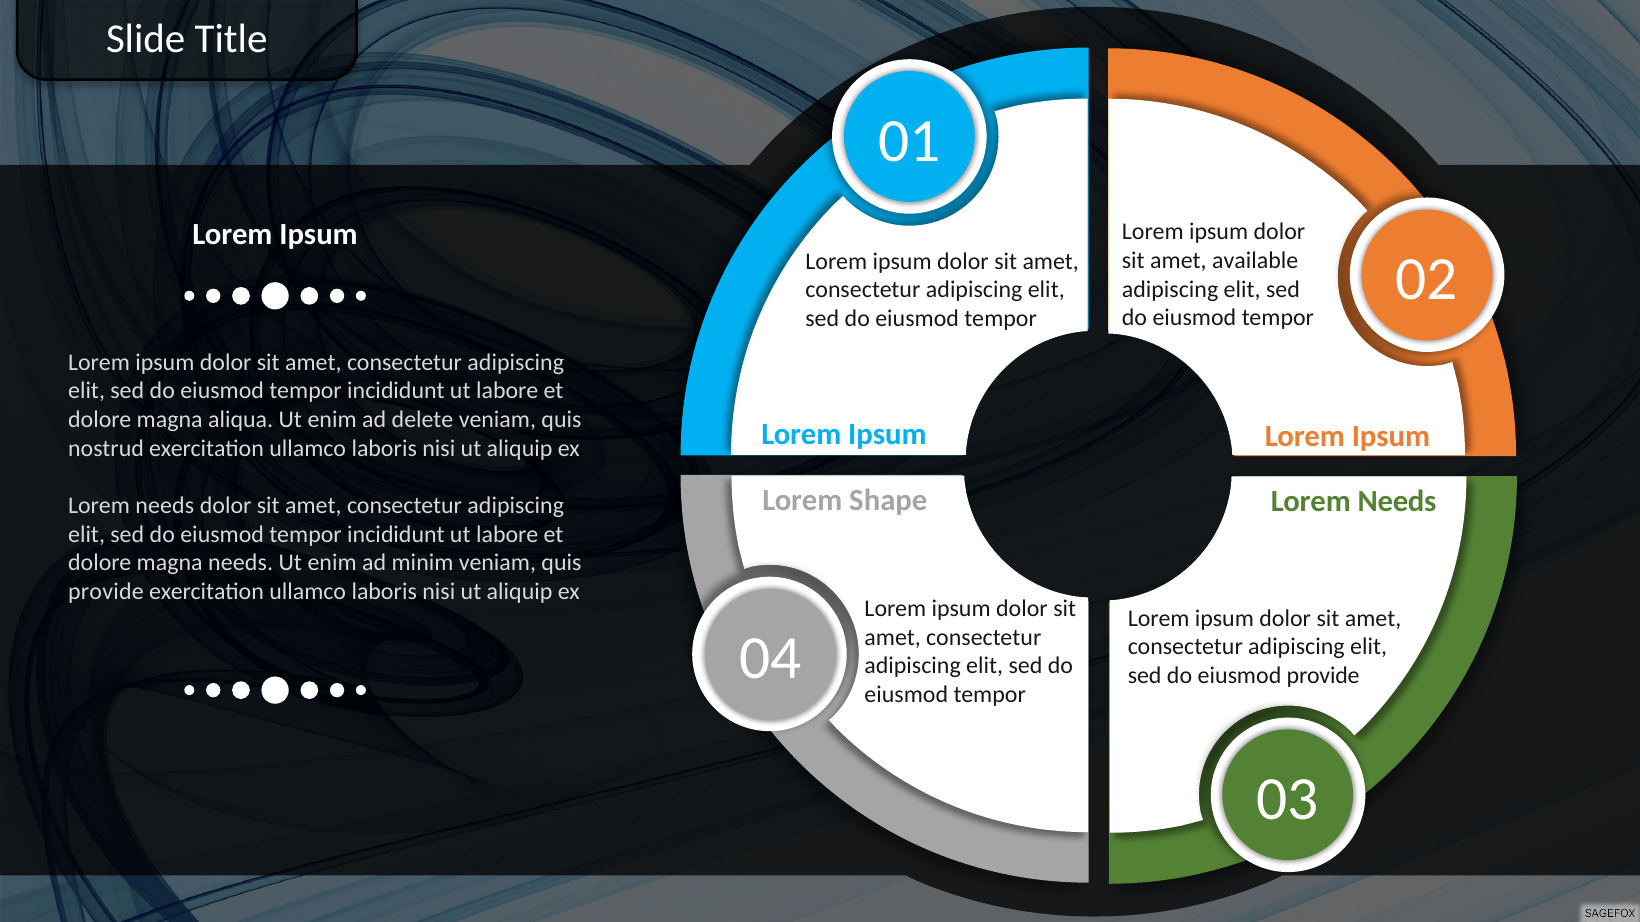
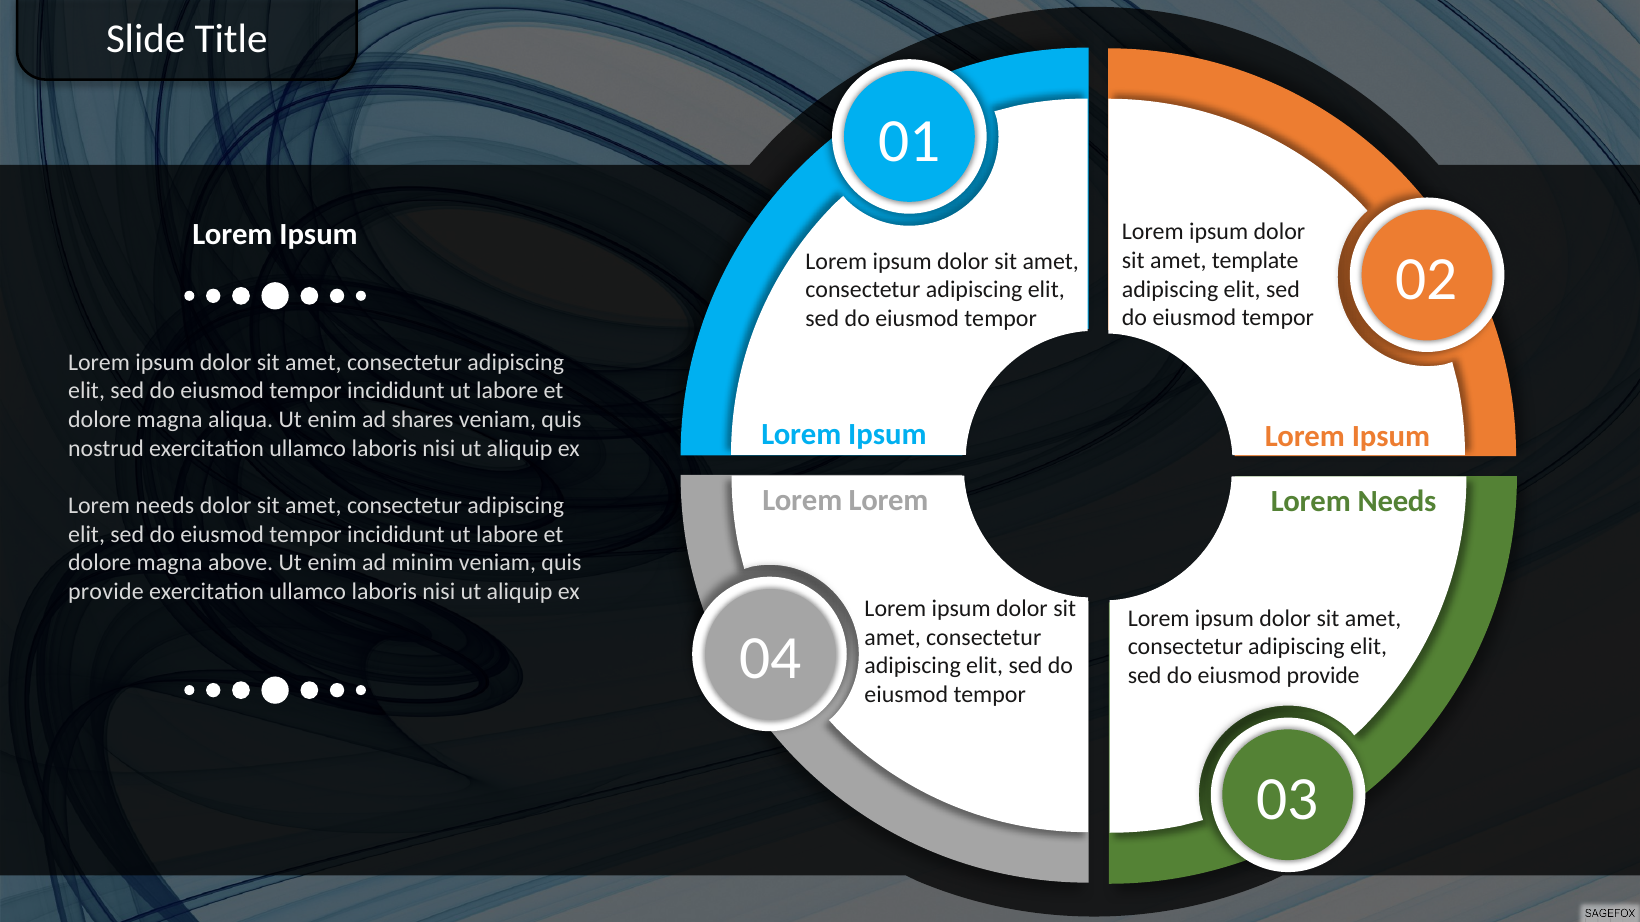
available: available -> template (1255, 261)
delete: delete -> shares (423, 420)
Shape: Shape -> Lorem (888, 501)
magna needs: needs -> above (241, 563)
